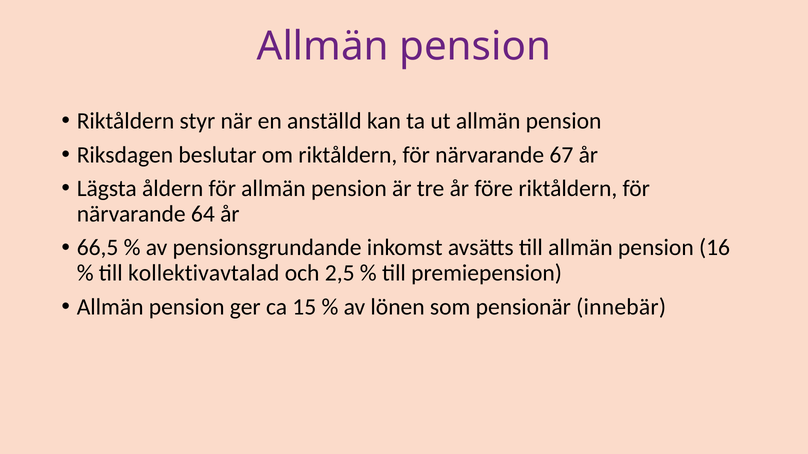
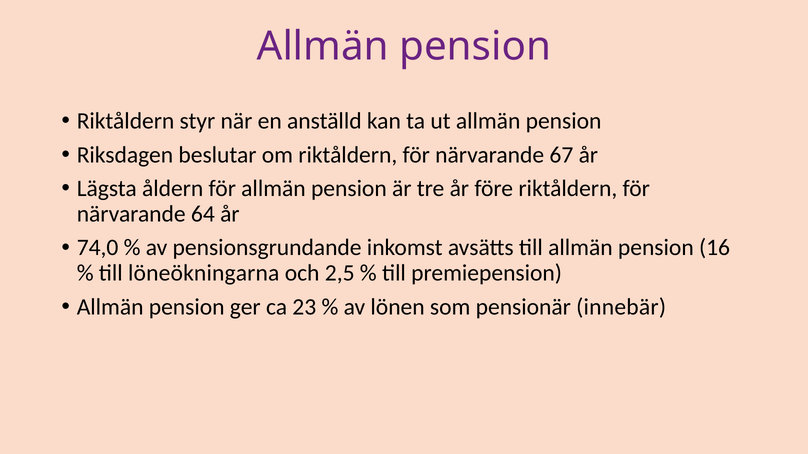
66,5: 66,5 -> 74,0 (98, 248)
kollektivavtalad: kollektivavtalad -> löneökningarna (204, 273)
15: 15 -> 23 (304, 307)
